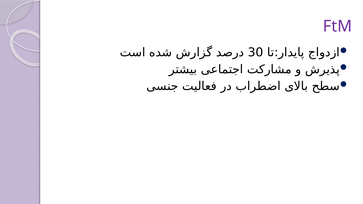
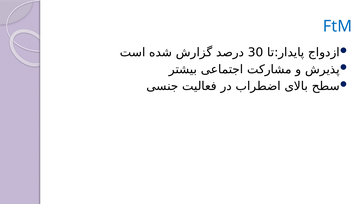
FtM colour: purple -> blue (337, 26)
